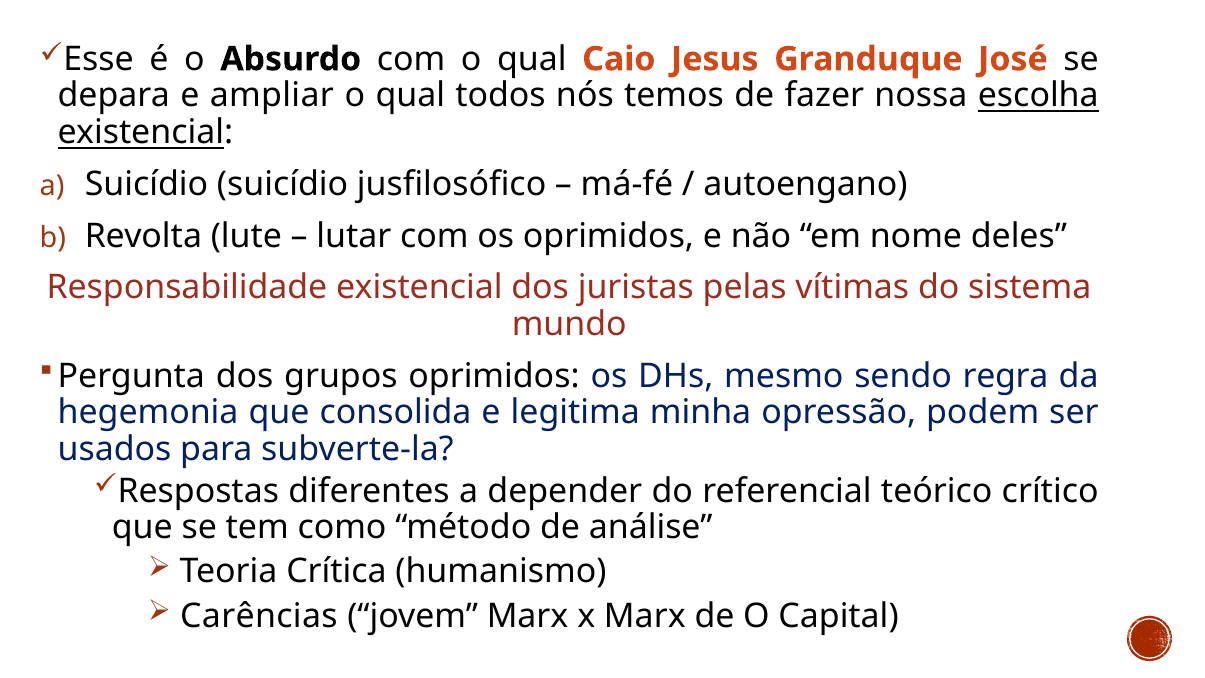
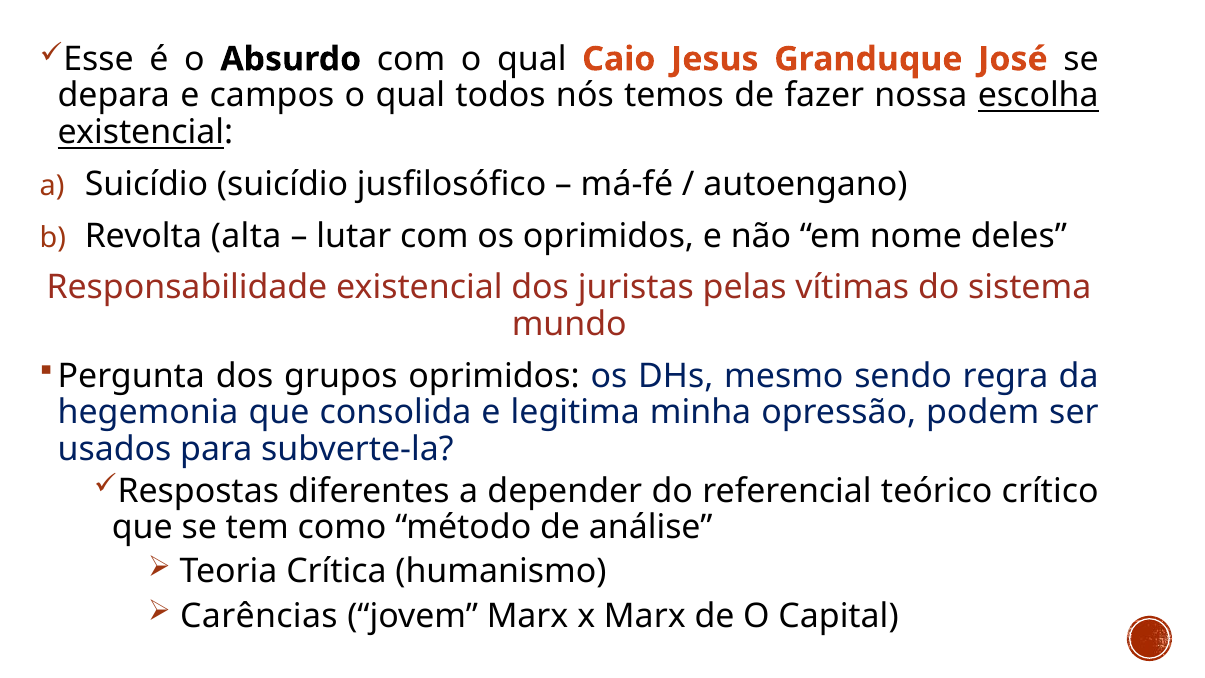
ampliar: ampliar -> campos (272, 96)
lute: lute -> alta (246, 236)
